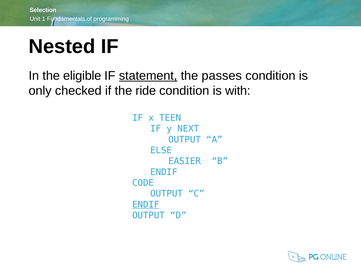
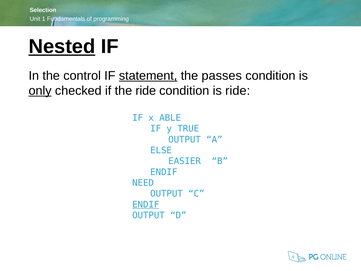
Nested underline: none -> present (62, 46)
eligible: eligible -> control (82, 76)
only underline: none -> present (40, 91)
is with: with -> ride (238, 91)
TEEN: TEEN -> ABLE (170, 118)
NEXT: NEXT -> TRUE (188, 129)
CODE: CODE -> NEED (143, 183)
